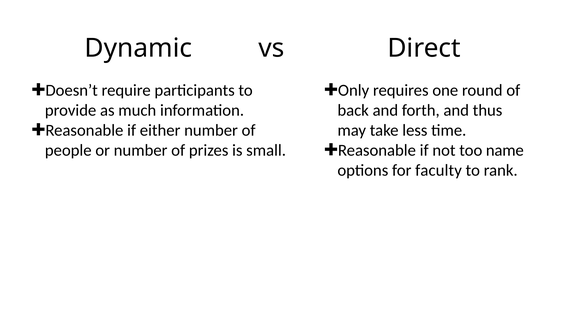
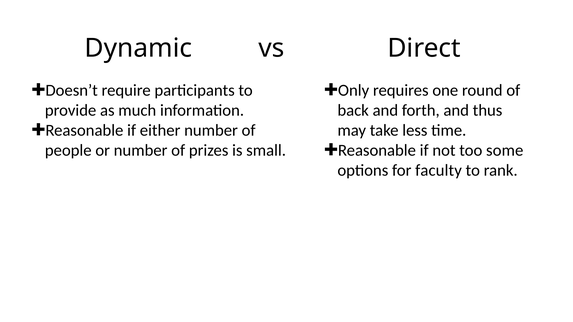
name: name -> some (505, 150)
